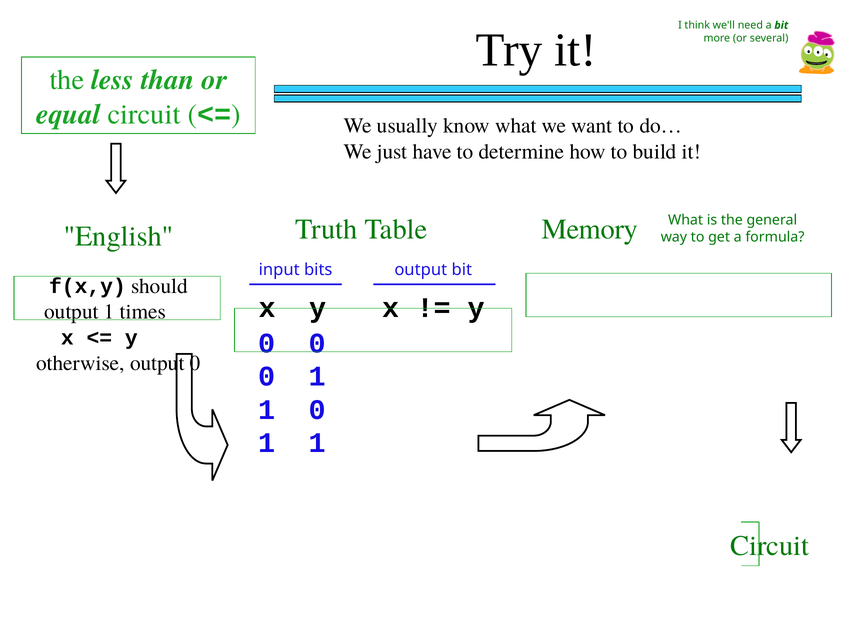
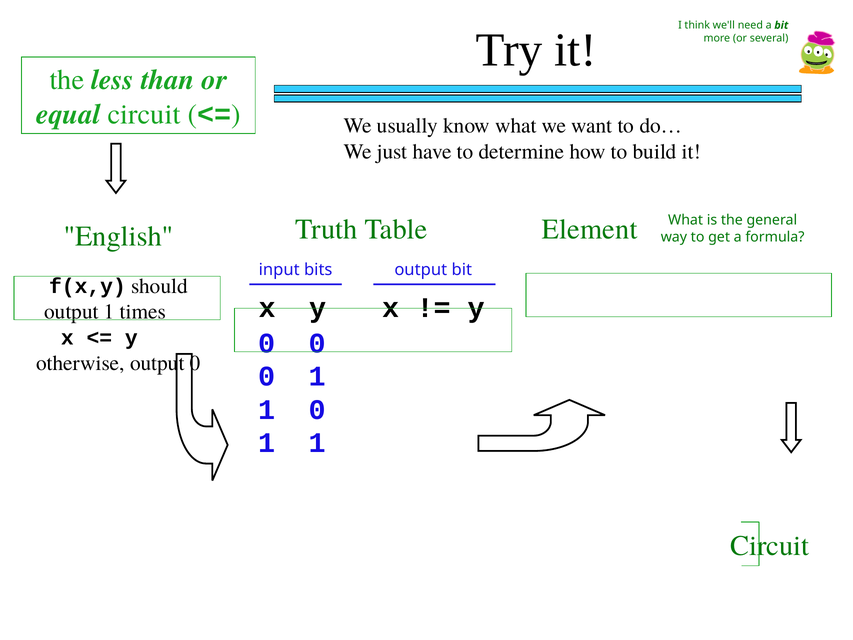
Memory: Memory -> Element (590, 229)
